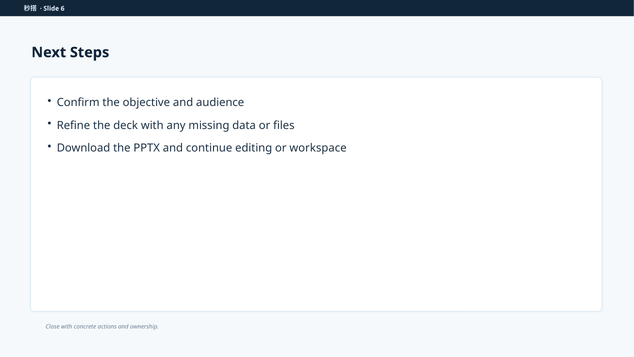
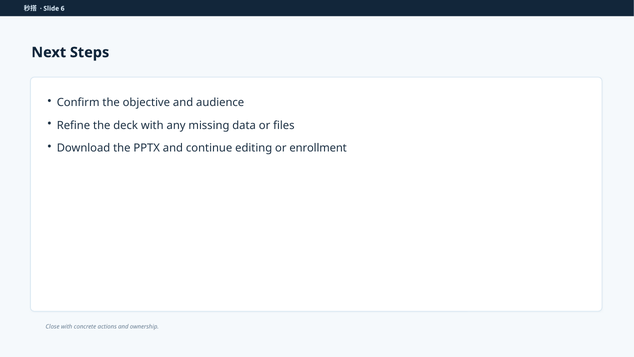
workspace: workspace -> enrollment (318, 148)
